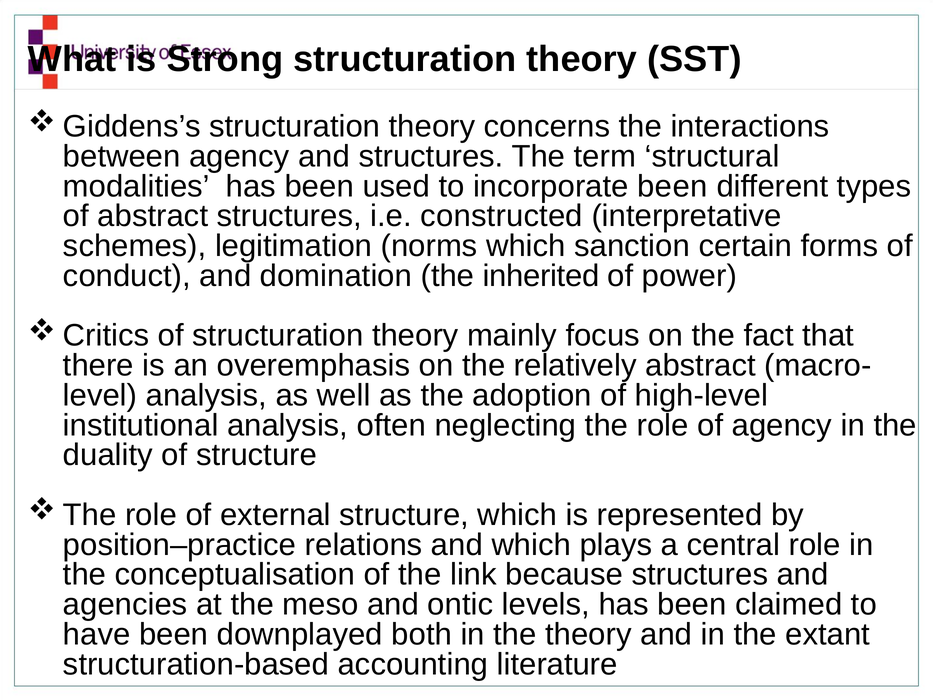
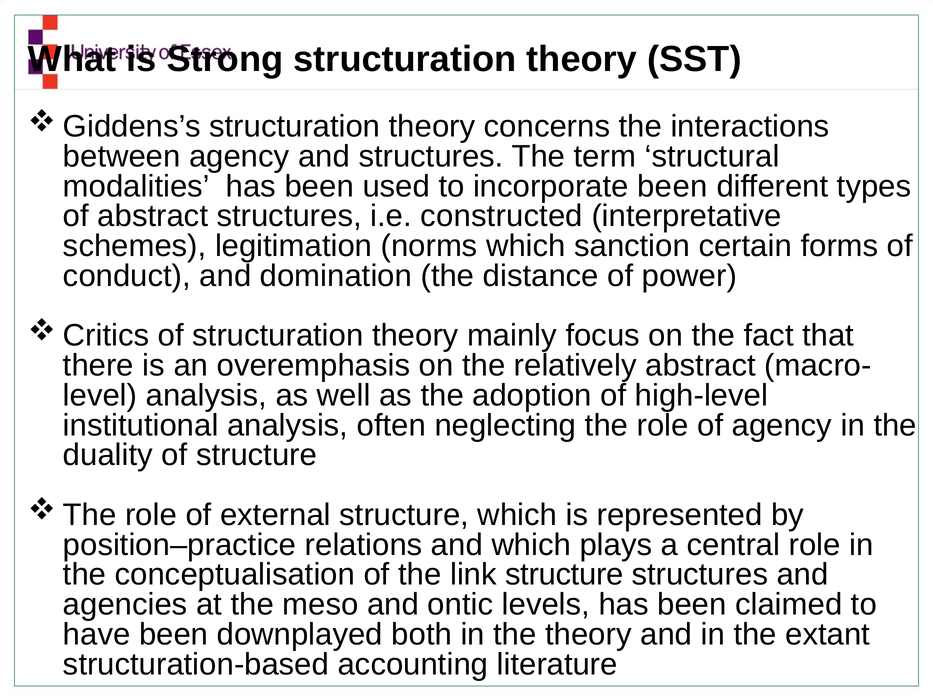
inherited: inherited -> distance (541, 276)
link because: because -> structure (564, 574)
